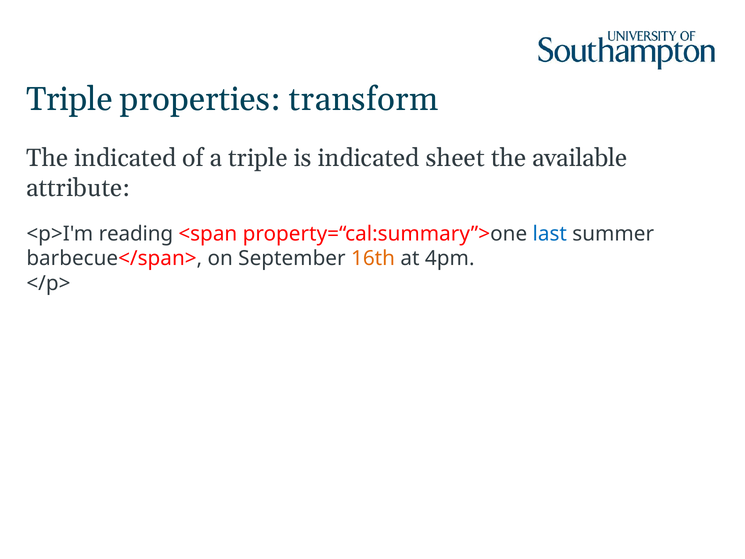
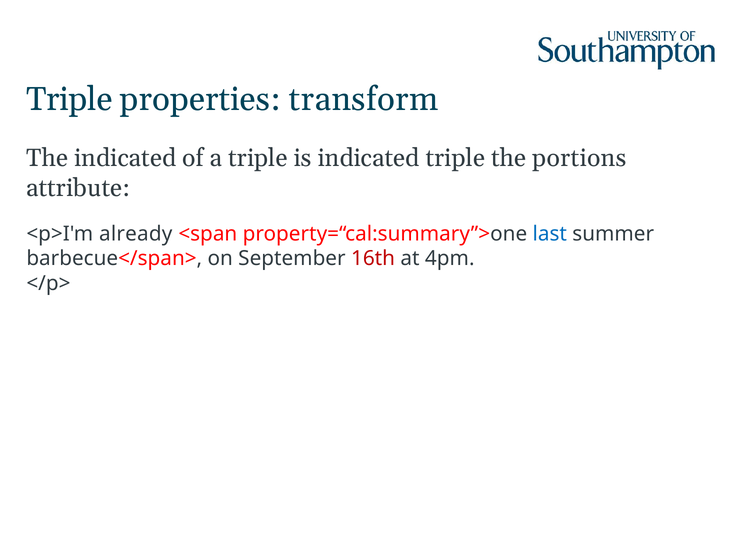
indicated sheet: sheet -> triple (455, 158)
available: available -> portions (579, 158)
reading: reading -> already (136, 234)
16th colour: orange -> red (373, 259)
